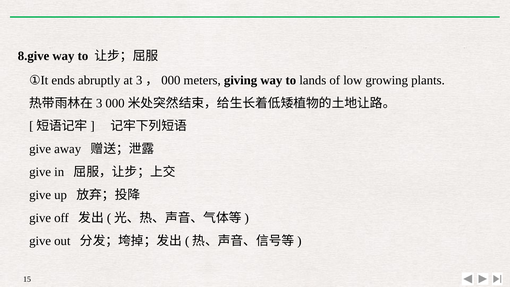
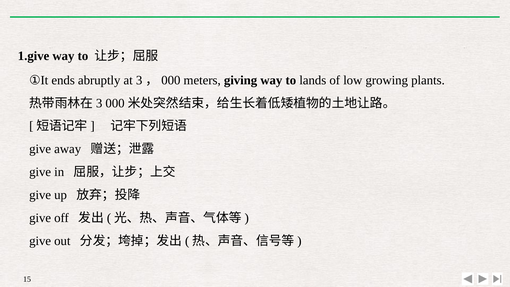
8.give: 8.give -> 1.give (34, 56)
